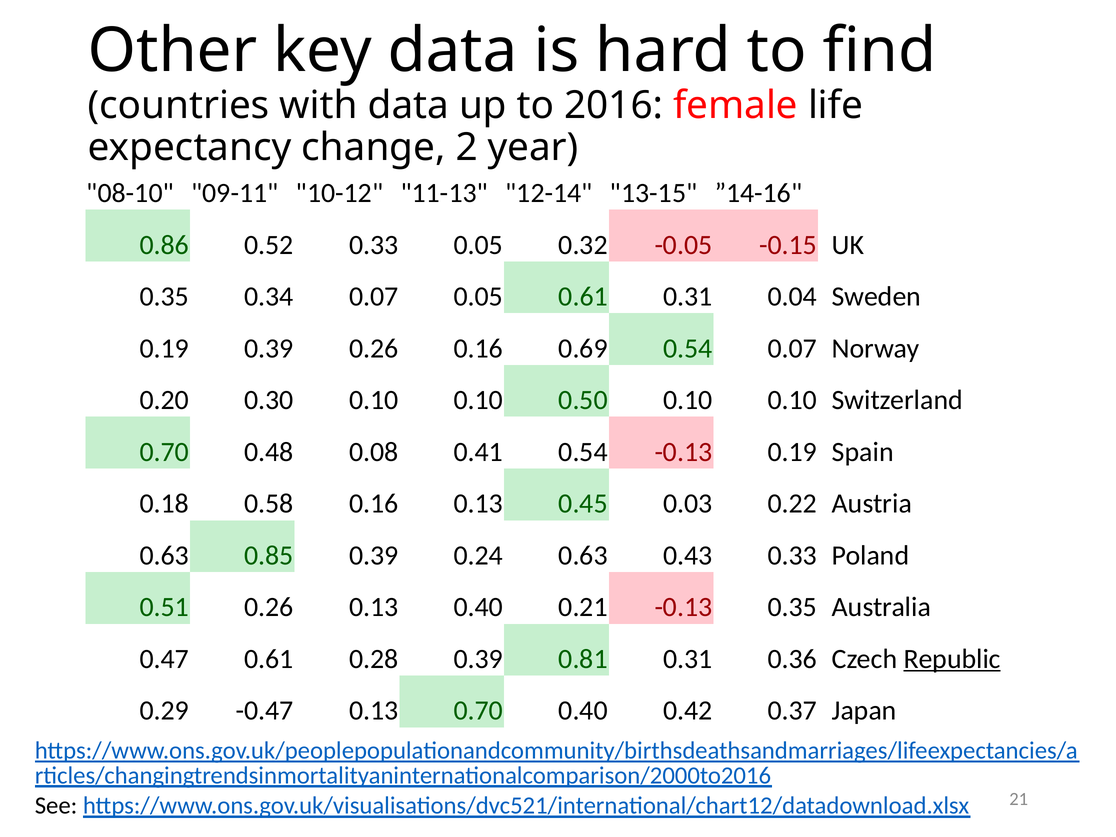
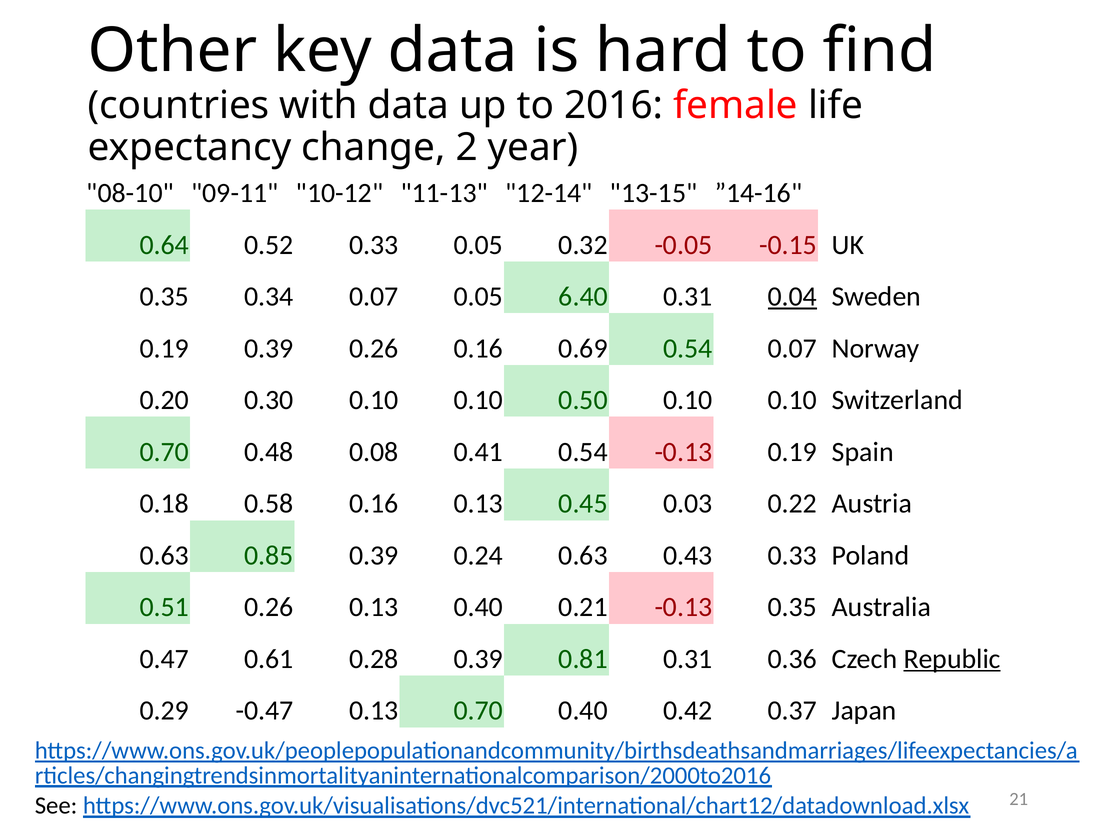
0.86: 0.86 -> 0.64 (164, 245)
0.05 0.61: 0.61 -> 6.40 (583, 297)
0.04 underline: none -> present (792, 297)
